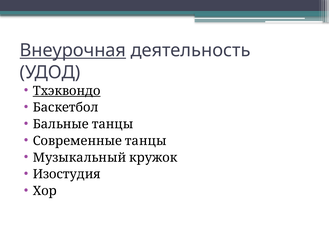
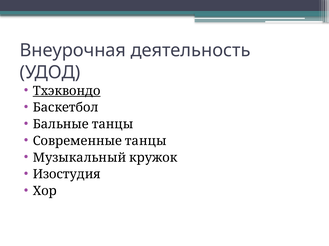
Внеурочная underline: present -> none (73, 51)
